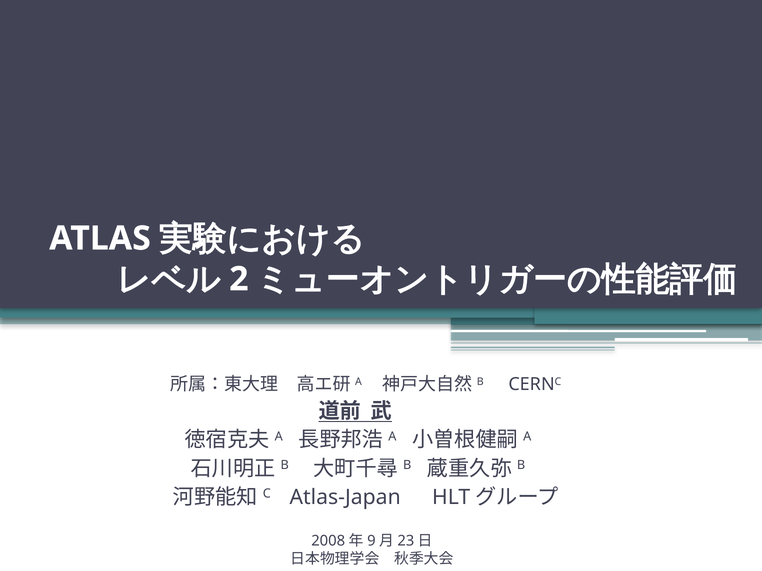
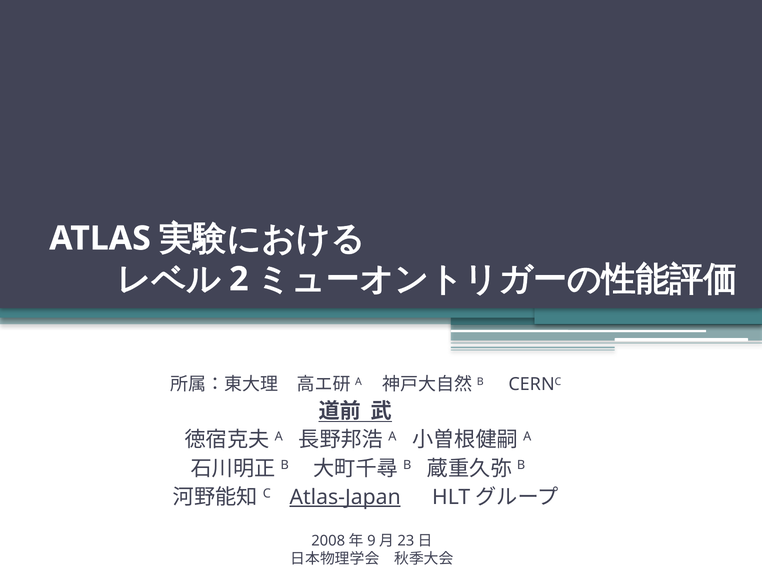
Atlas-Japan underline: none -> present (345, 498)
